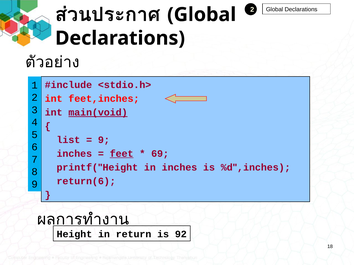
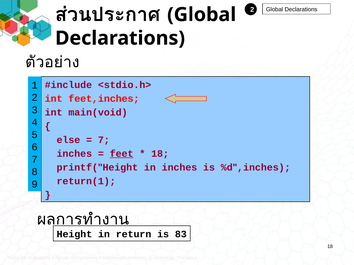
main(void underline: present -> none (98, 113)
list: list -> else (68, 140)
9: 9 -> 7 (104, 140)
69: 69 -> 18 (160, 154)
return(6: return(6 -> return(1 (86, 181)
92: 92 -> 83 (181, 235)
